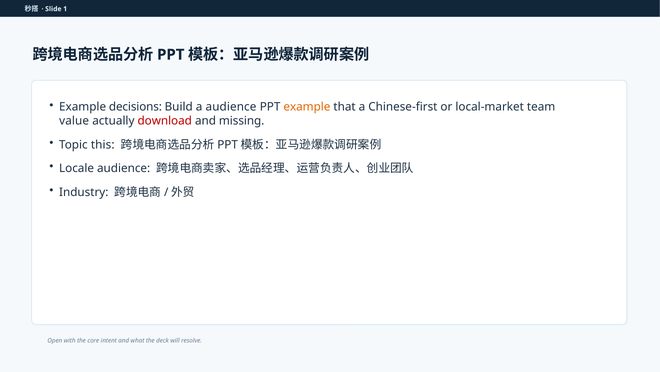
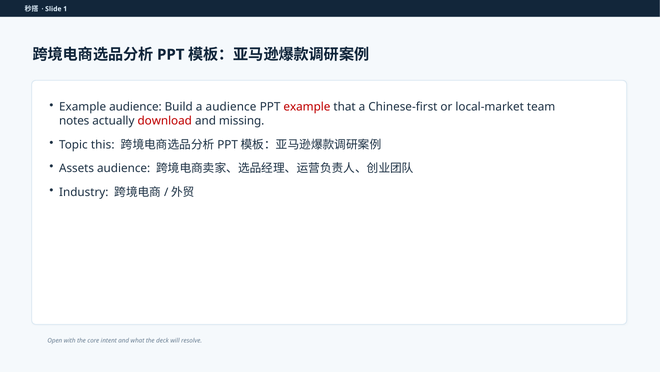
Example decisions: decisions -> audience (135, 107)
example colour: orange -> red (307, 107)
value: value -> notes (74, 121)
Locale: Locale -> Assets (77, 168)
